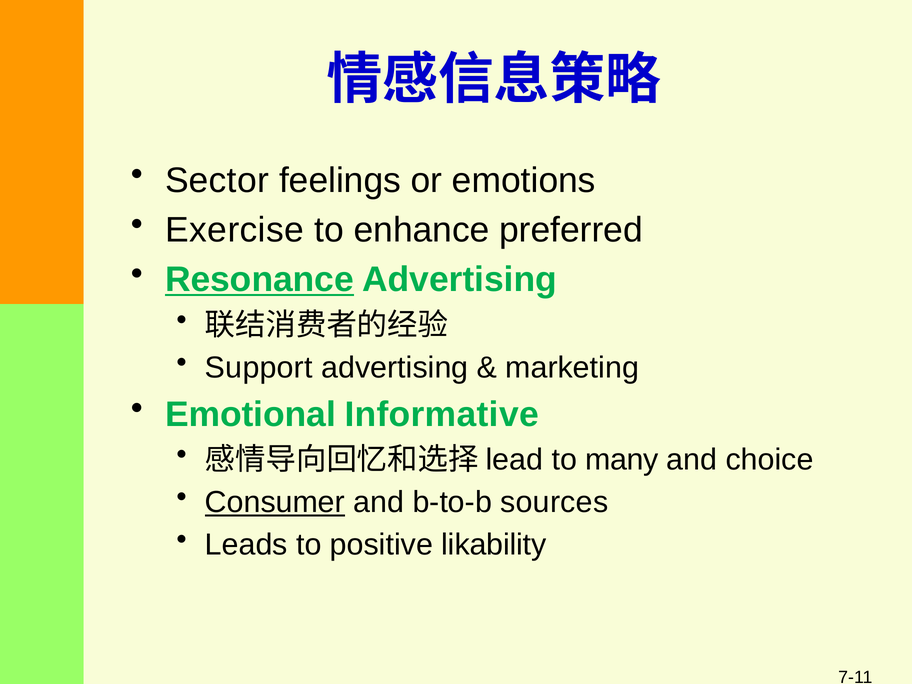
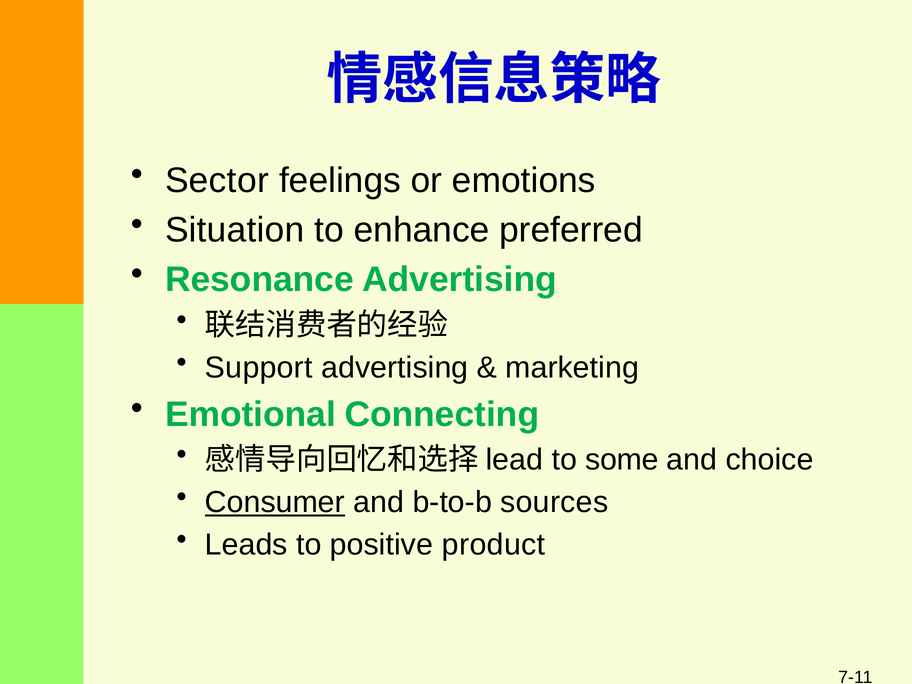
Exercise: Exercise -> Situation (235, 230)
Resonance underline: present -> none (259, 280)
Informative: Informative -> Connecting (442, 415)
many: many -> some (622, 460)
likability: likability -> product (494, 545)
